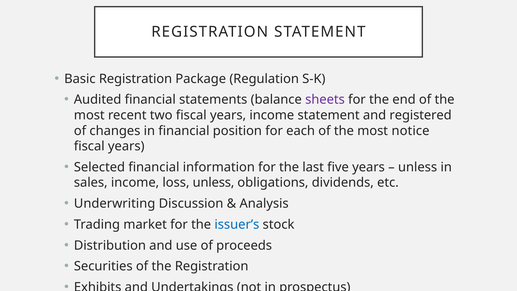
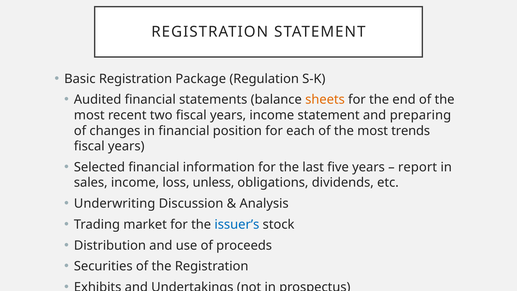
sheets colour: purple -> orange (325, 100)
registered: registered -> preparing (420, 115)
notice: notice -> trends (411, 131)
unless: unless -> report (418, 167)
